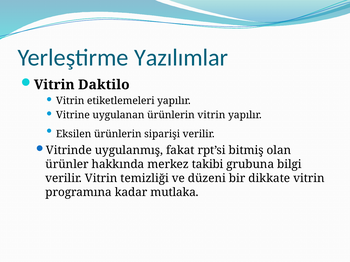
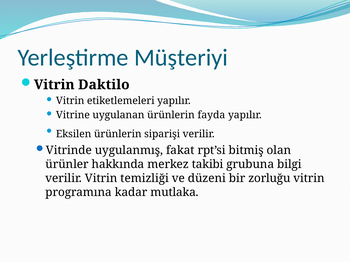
Yazılımlar: Yazılımlar -> Müşteriyi (181, 58)
ürünlerin vitrin: vitrin -> fayda (211, 115)
dikkate: dikkate -> zorluğu (269, 179)
